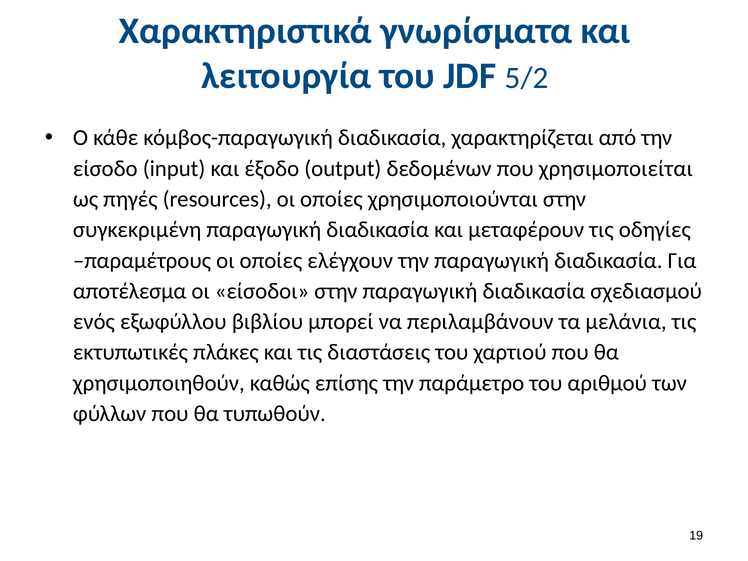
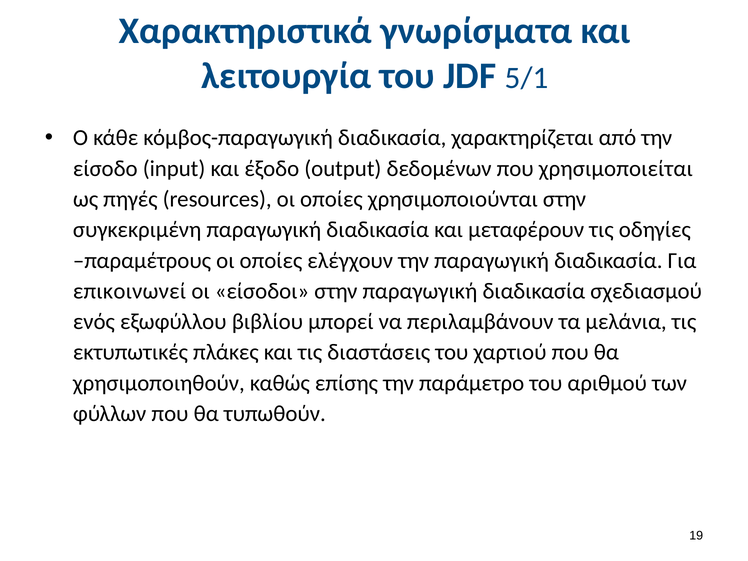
5/2: 5/2 -> 5/1 (527, 78)
αποτέλεσμα: αποτέλεσμα -> επικοινωνεί (129, 291)
